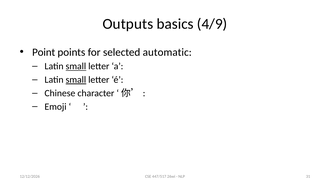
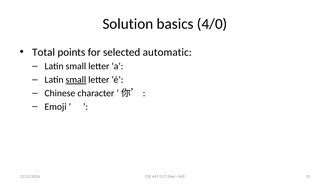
Outputs: Outputs -> Solution (128, 24)
4/9: 4/9 -> 4/0 (212, 24)
Point: Point -> Total (44, 52)
small underline: present -> none (76, 67)
